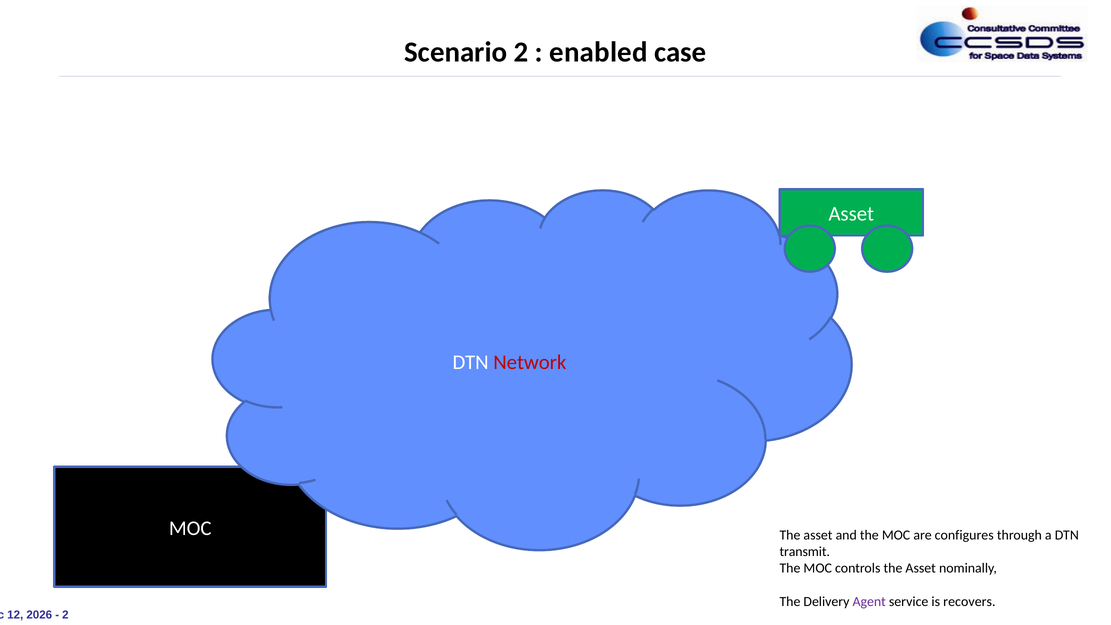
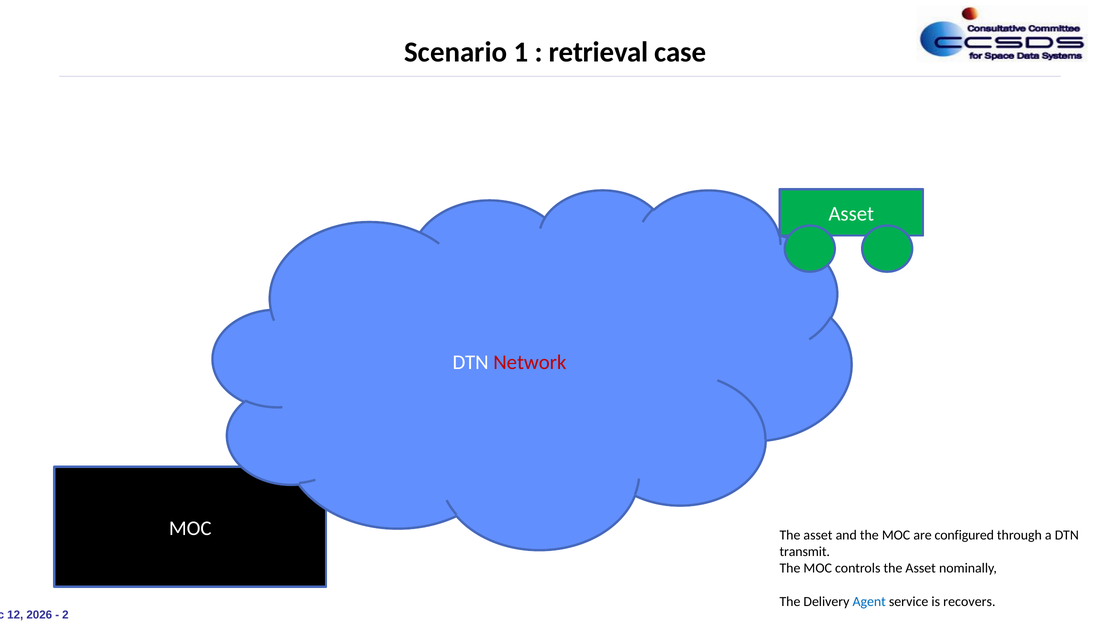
Scenario 2: 2 -> 1 (521, 52)
enabled: enabled -> retrieval (599, 52)
configures: configures -> configured (964, 535)
Agent colour: purple -> blue (869, 602)
